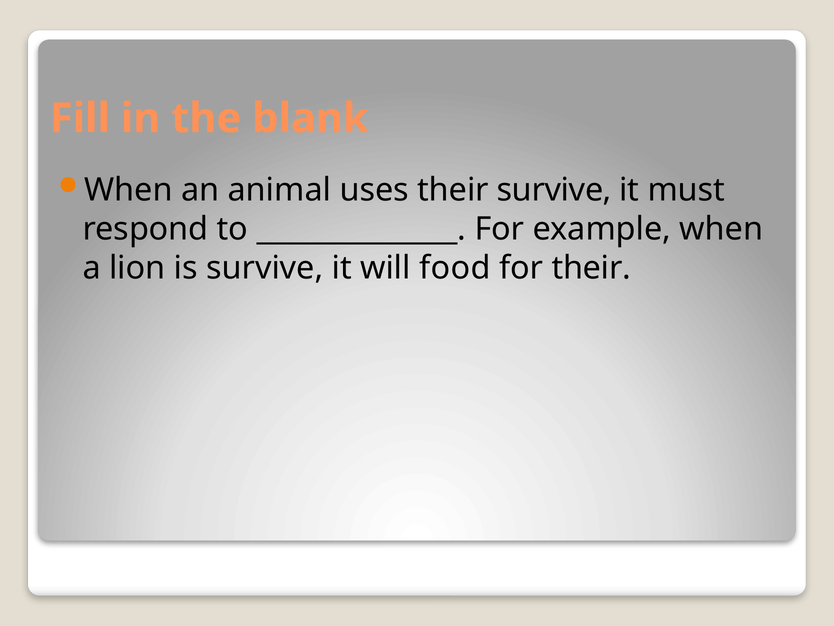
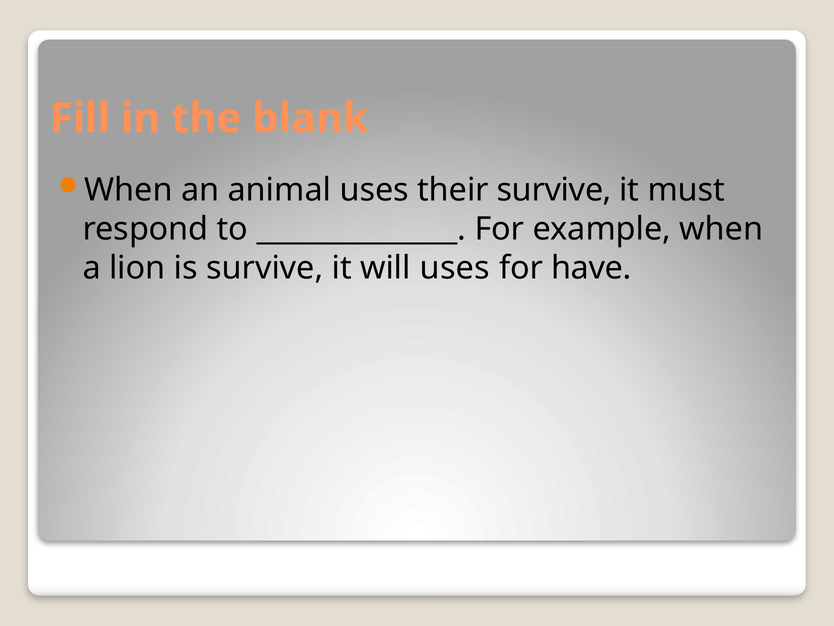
will food: food -> uses (455, 268)
for their: their -> have (591, 268)
